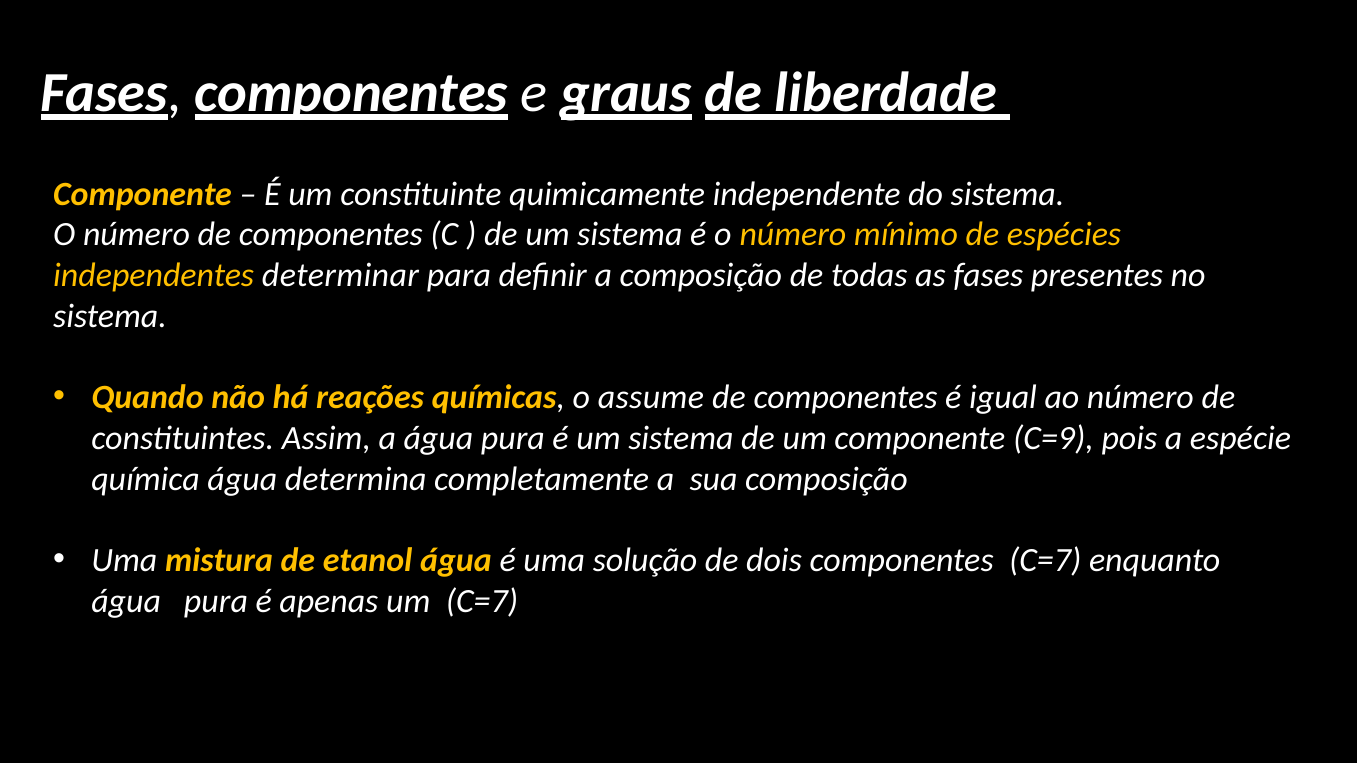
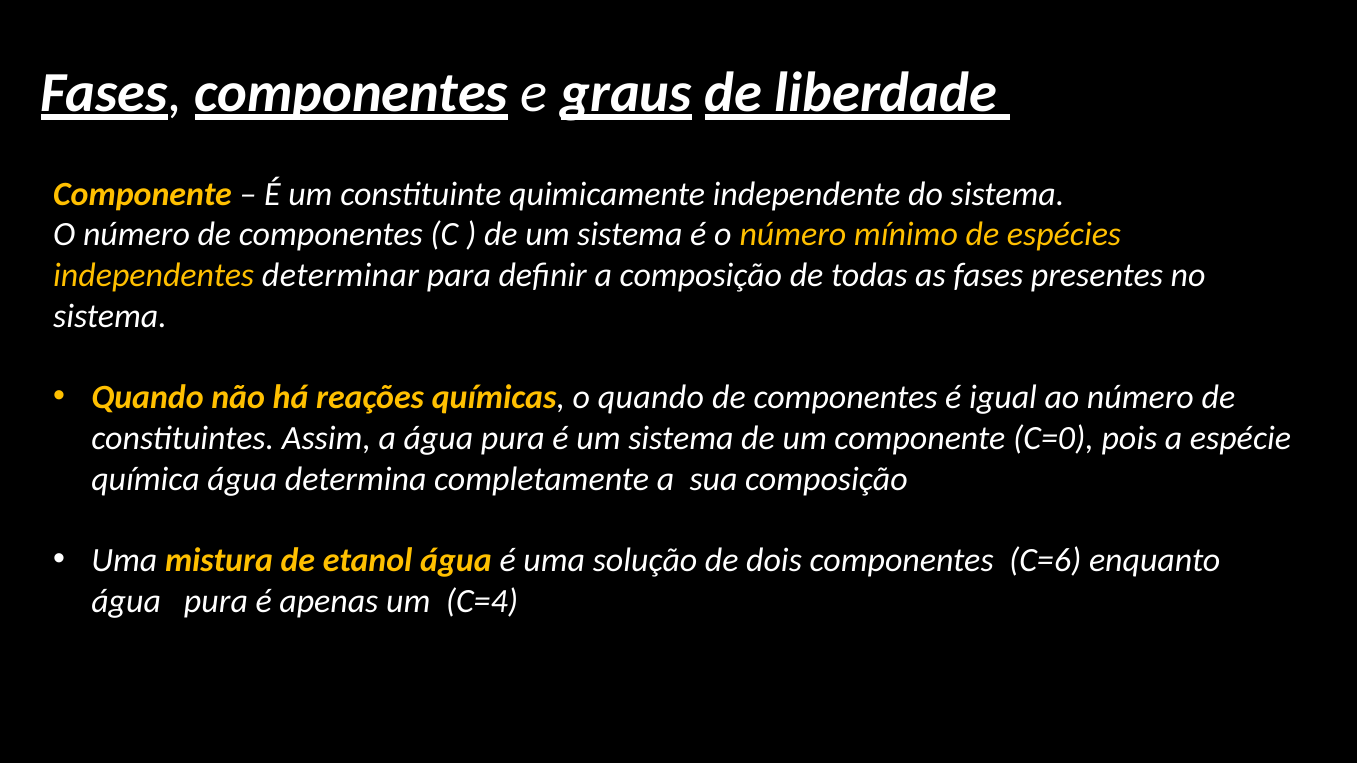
o assume: assume -> quando (651, 398)
C=9: C=9 -> C=0 (1053, 438)
componentes C=7: C=7 -> C=6 (1045, 560)
um C=7: C=7 -> C=4 (482, 601)
